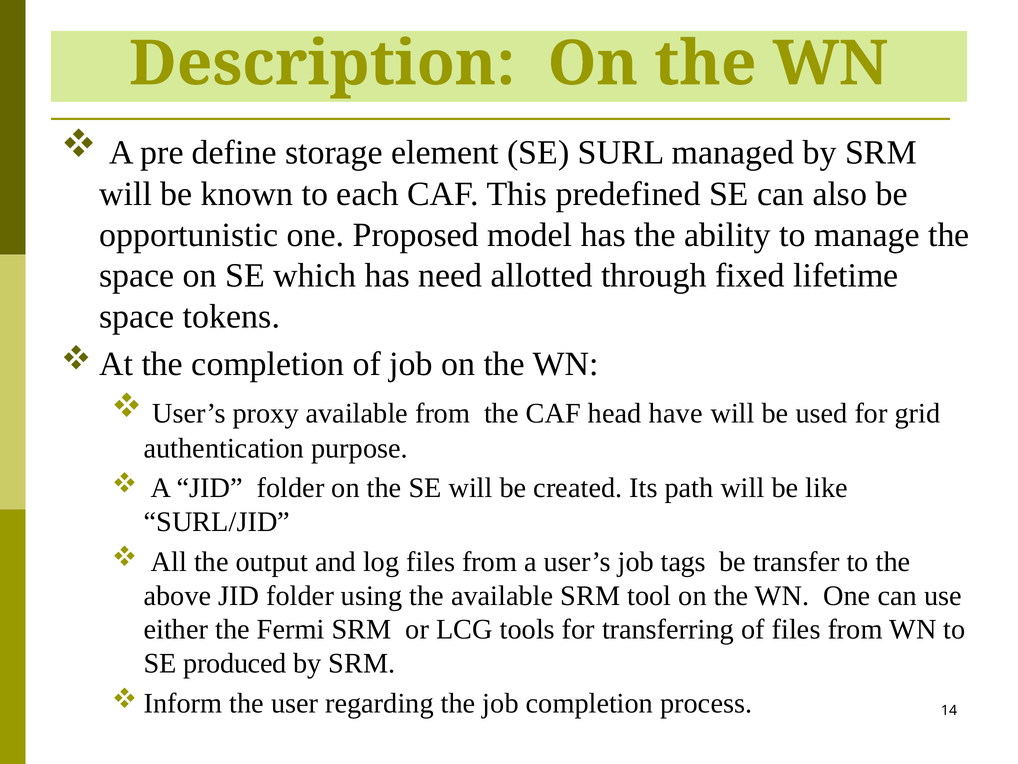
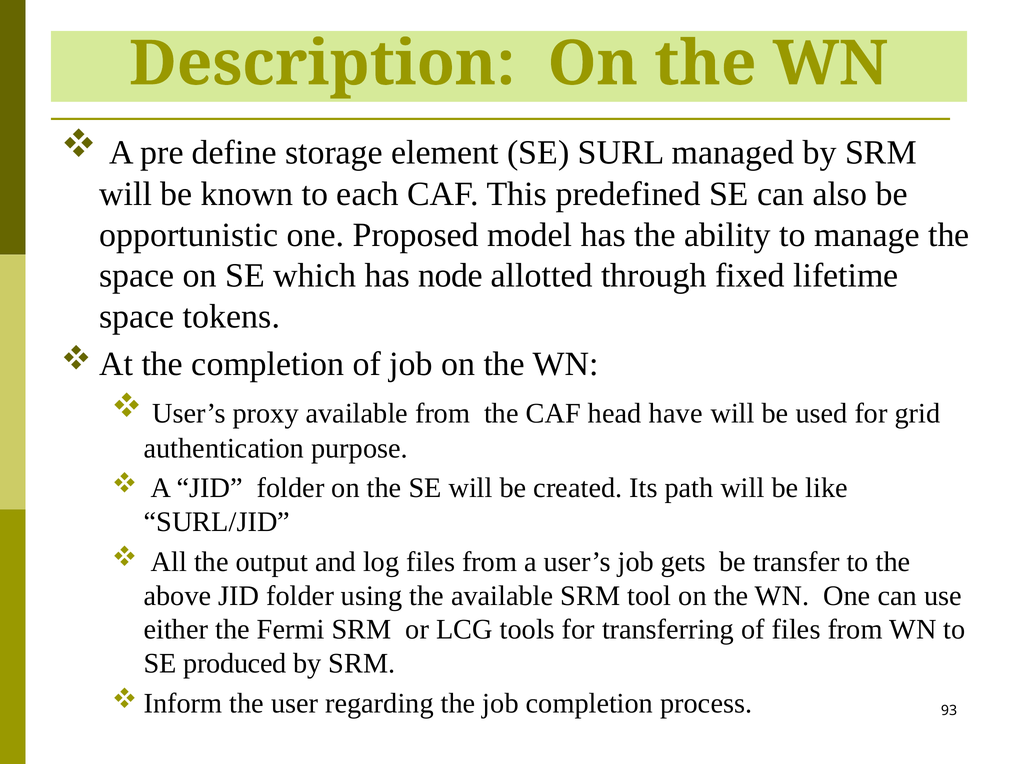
need: need -> node (451, 276)
tags: tags -> gets (683, 561)
14: 14 -> 93 (949, 710)
